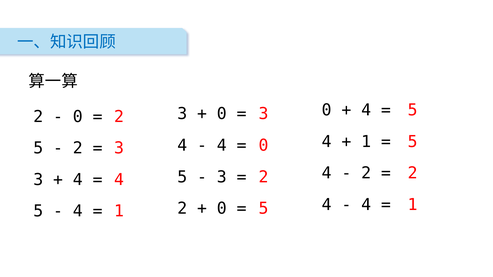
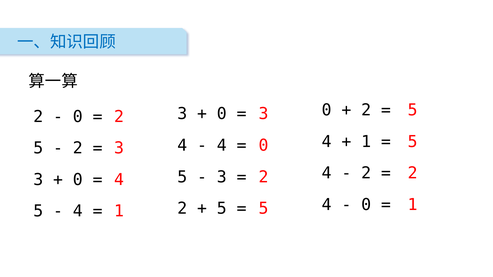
4: 4 -> 2 (366, 110)
4: 4 -> 0 (78, 180)
4: 4 -> 0 (366, 205)
0: 0 -> 5 (222, 209)
